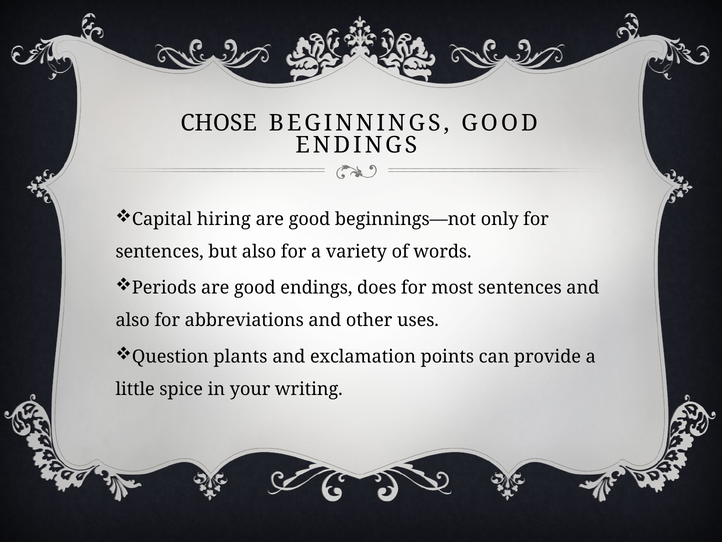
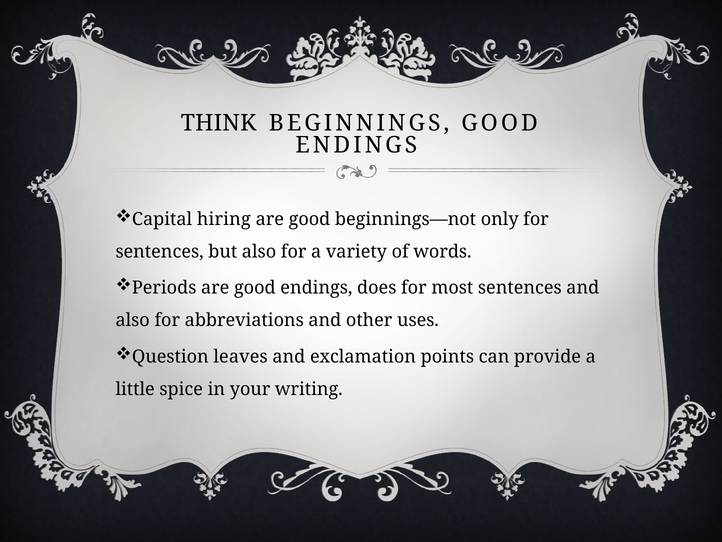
CHOSE: CHOSE -> THINK (219, 123)
plants: plants -> leaves (241, 356)
